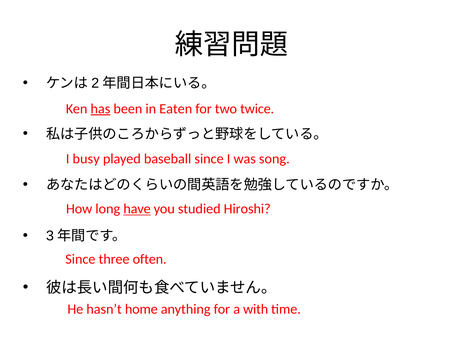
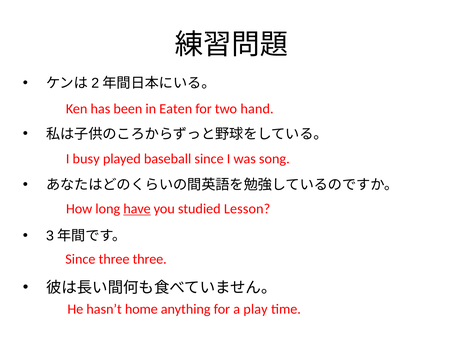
has underline: present -> none (100, 109)
twice: twice -> hand (257, 109)
Hiroshi: Hiroshi -> Lesson (247, 209)
three often: often -> three (150, 259)
with: with -> play (256, 309)
